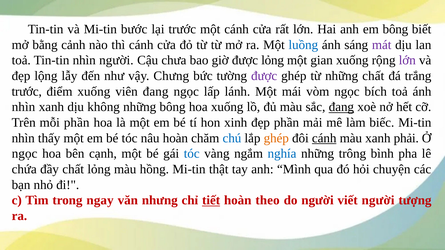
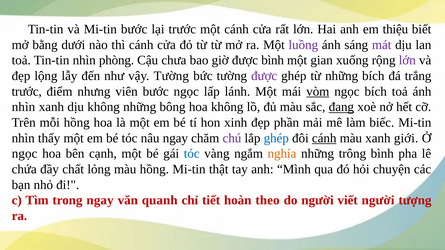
em bông: bông -> thiệu (395, 29)
cảnh: cảnh -> dưới (73, 45)
luồng colour: blue -> purple (303, 45)
nhìn người: người -> phòng (117, 60)
được lỏng: lỏng -> bình (273, 60)
vậy Chưng: Chưng -> Tường (171, 76)
những chất: chất -> bích (373, 76)
điểm xuống: xuống -> nhưng (94, 92)
viên đang: đang -> bước (156, 92)
vòm underline: none -> present (318, 92)
hoa xuống: xuống -> không (227, 107)
mỗi phần: phần -> hồng (77, 123)
nâu hoàn: hoàn -> ngay (175, 138)
chú colour: blue -> purple (232, 138)
ghép colour: orange -> blue (276, 138)
phải: phải -> giới (406, 138)
nghía colour: blue -> orange (282, 154)
nhưng: nhưng -> quanh (160, 201)
tiết underline: present -> none (211, 201)
